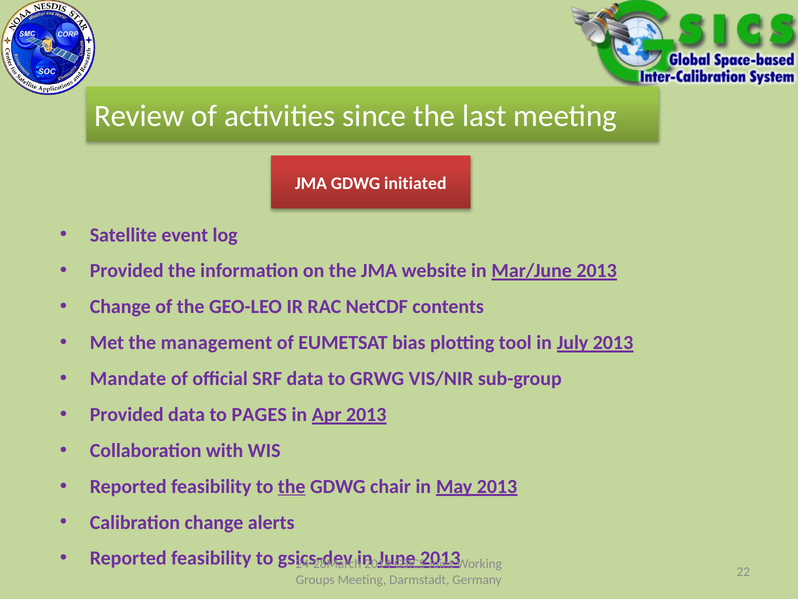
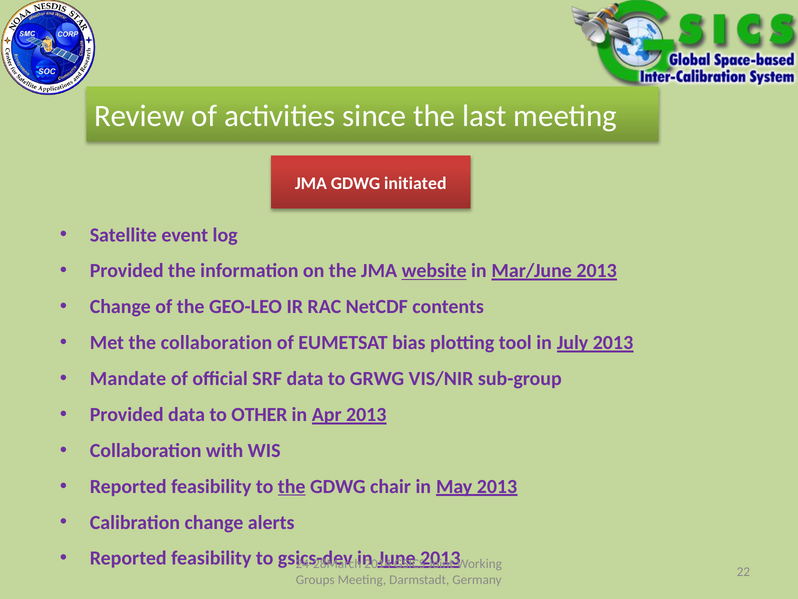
website underline: none -> present (434, 271)
the management: management -> collaboration (216, 342)
PAGES: PAGES -> OTHER (259, 414)
